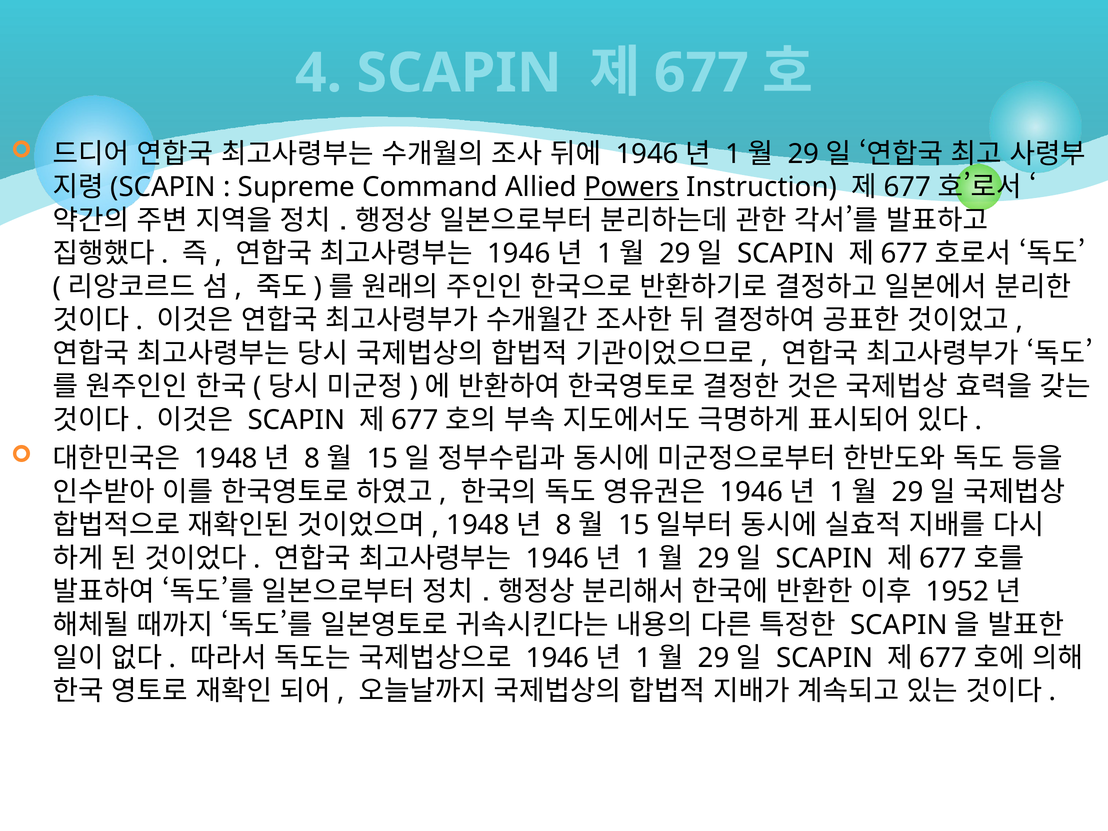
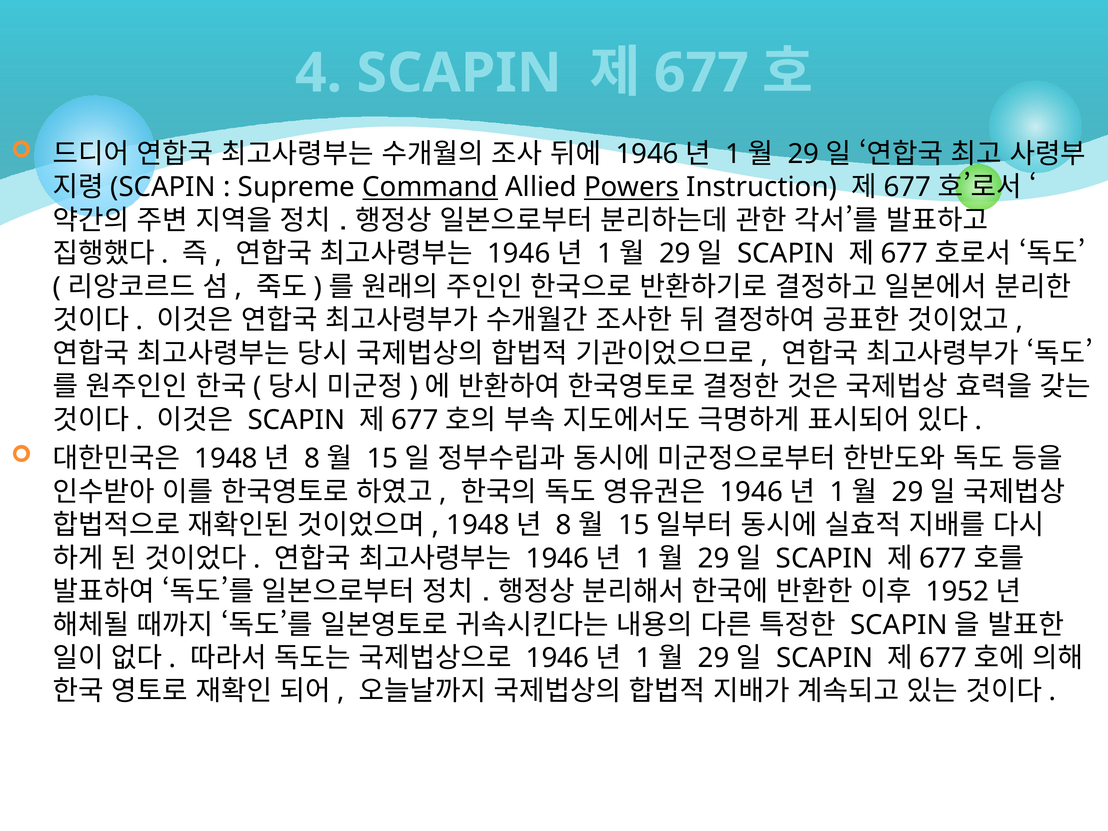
Command underline: none -> present (430, 187)
